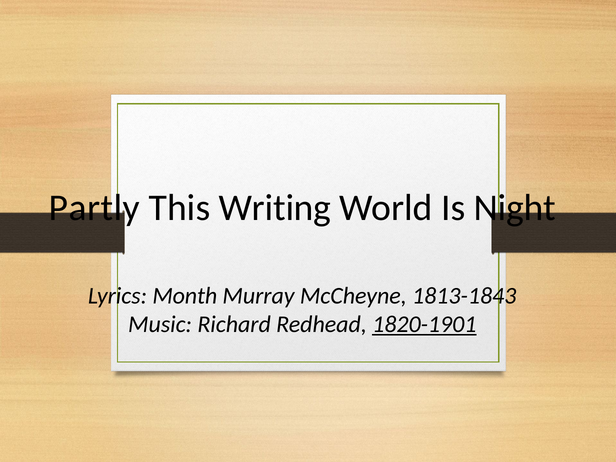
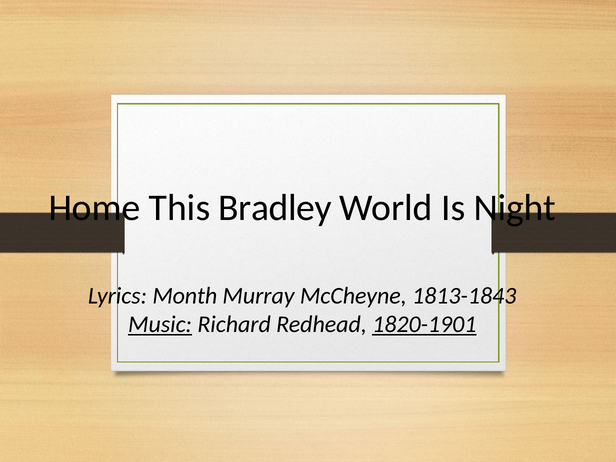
Partly: Partly -> Home (94, 208)
Writing: Writing -> Bradley (275, 208)
Music underline: none -> present (160, 324)
